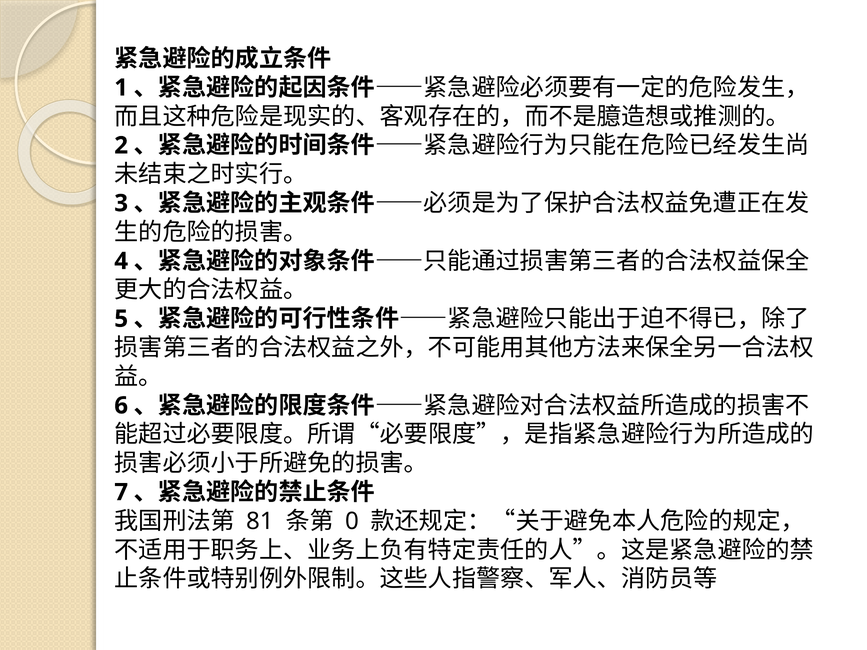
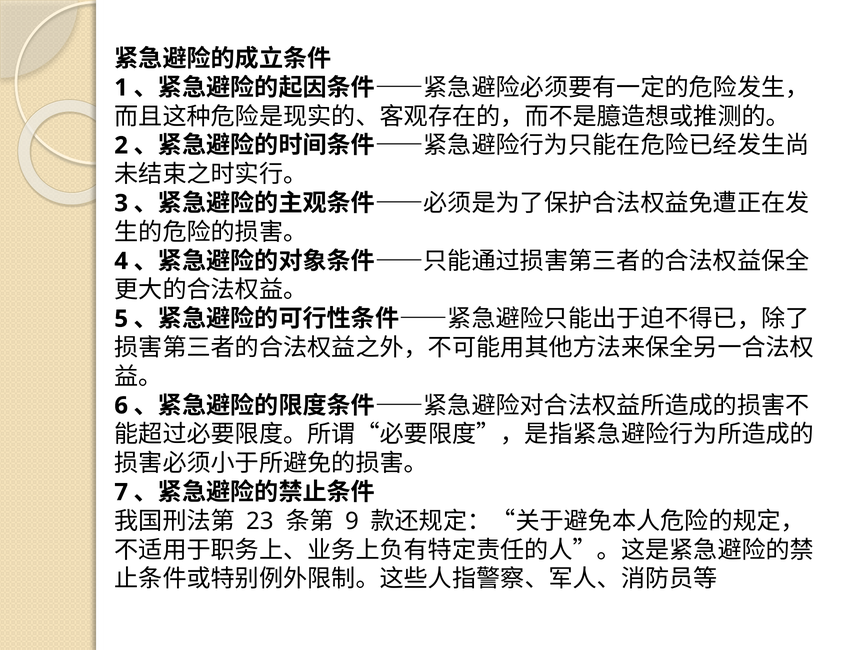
81: 81 -> 23 (260, 521)
0: 0 -> 9 (352, 521)
